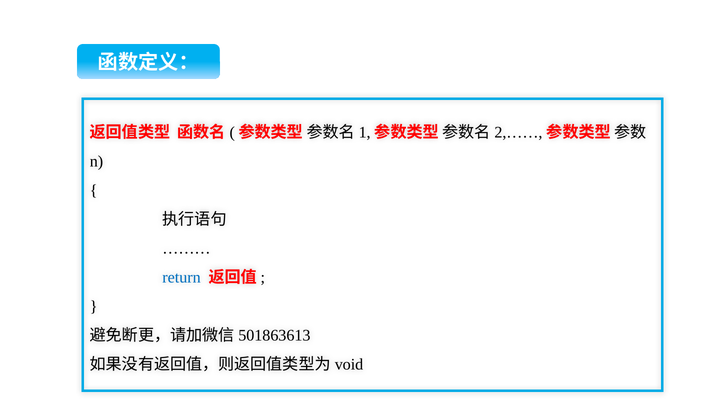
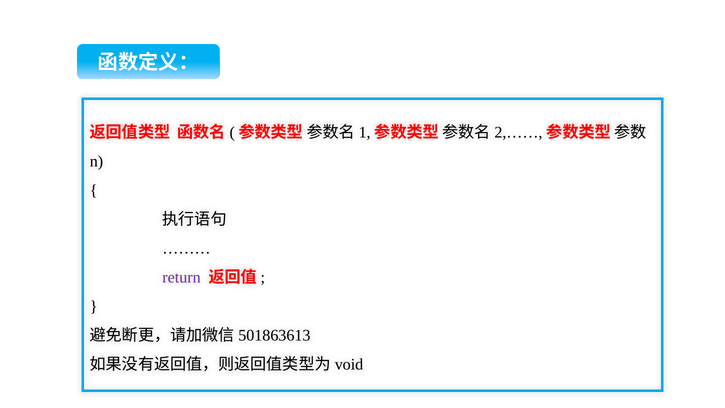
return colour: blue -> purple (182, 277)
